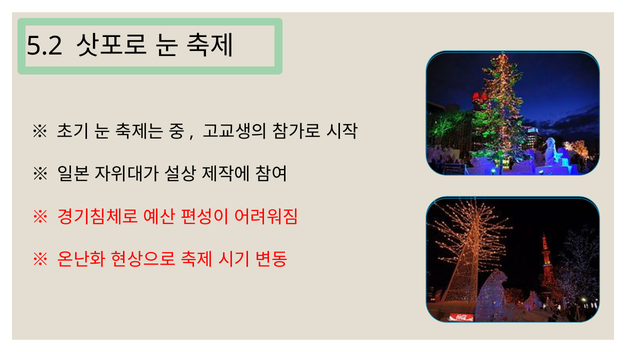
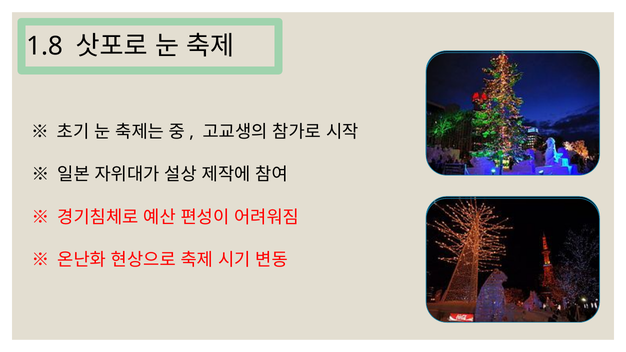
5.2: 5.2 -> 1.8 (45, 46)
